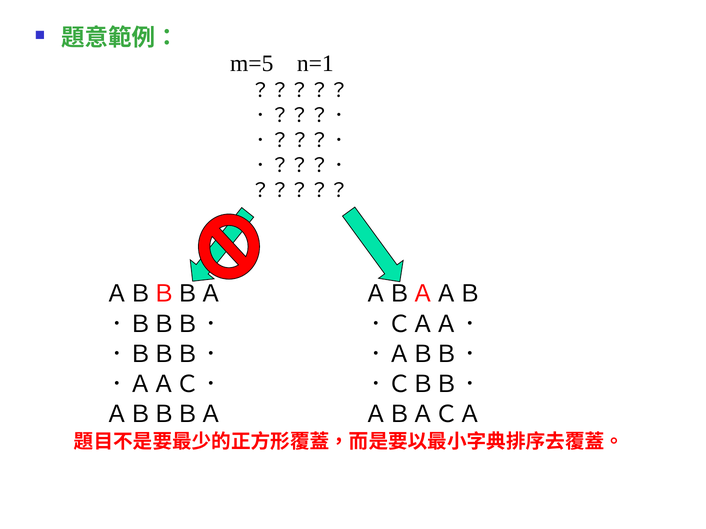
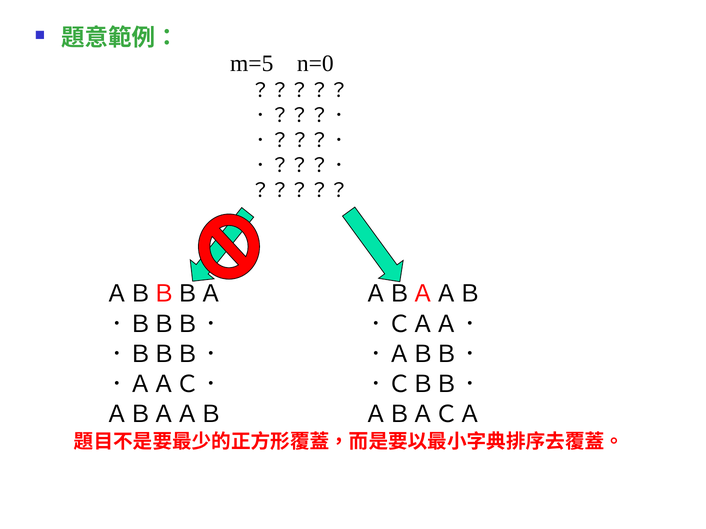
n=1: n=1 -> n=0 (315, 64)
ＡＢＢＢＡ: ＡＢＢＢＡ -> ＡＢＡＡＢ (164, 415)
